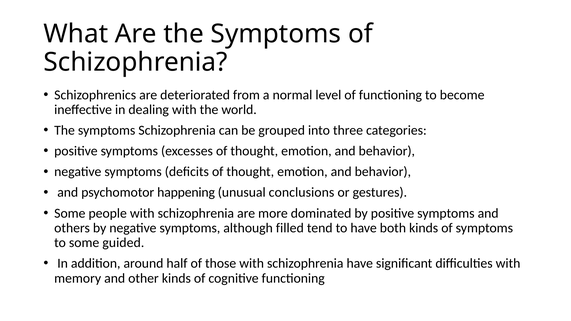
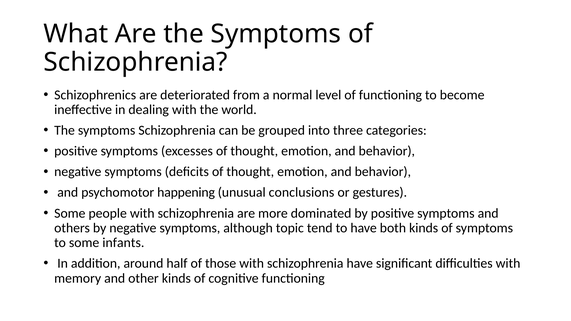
filled: filled -> topic (290, 228)
guided: guided -> infants (123, 243)
